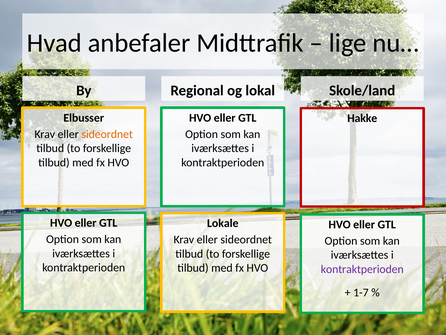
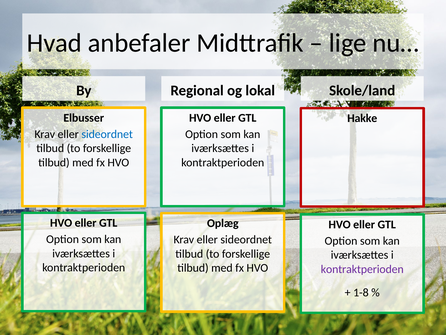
sideordnet colour: orange -> blue (107, 134)
Lokale: Lokale -> Oplæg (223, 223)
1-7: 1-7 -> 1-8 (361, 292)
